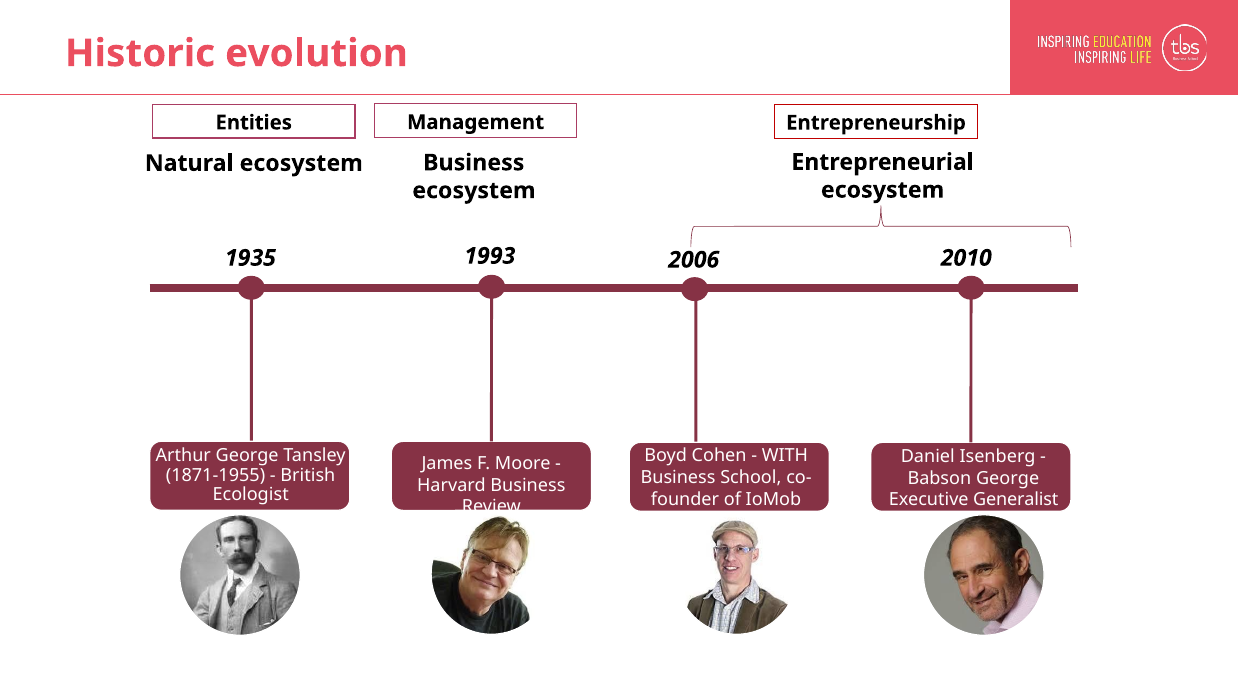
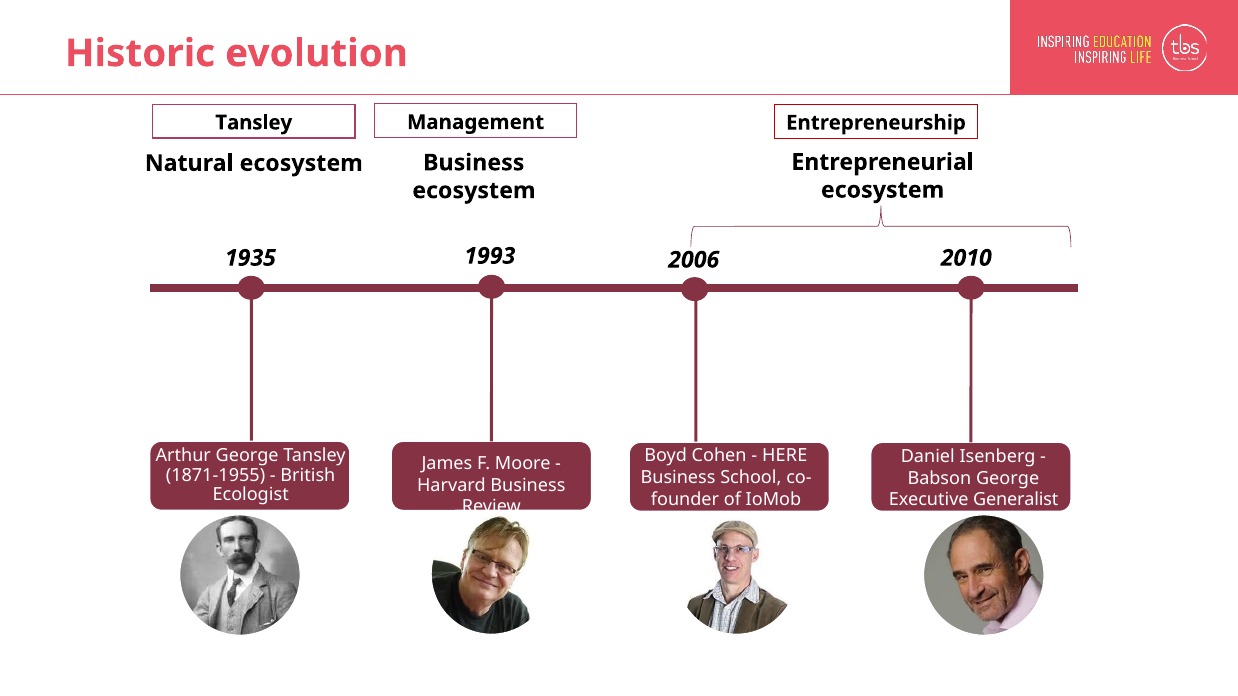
Entities: Entities -> Tansley (254, 123)
WITH: WITH -> HERE (785, 456)
